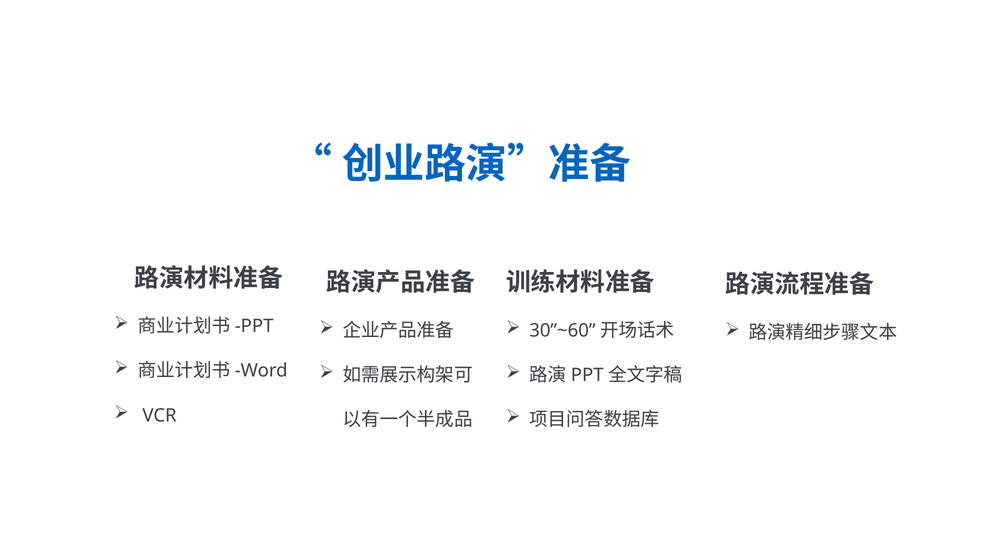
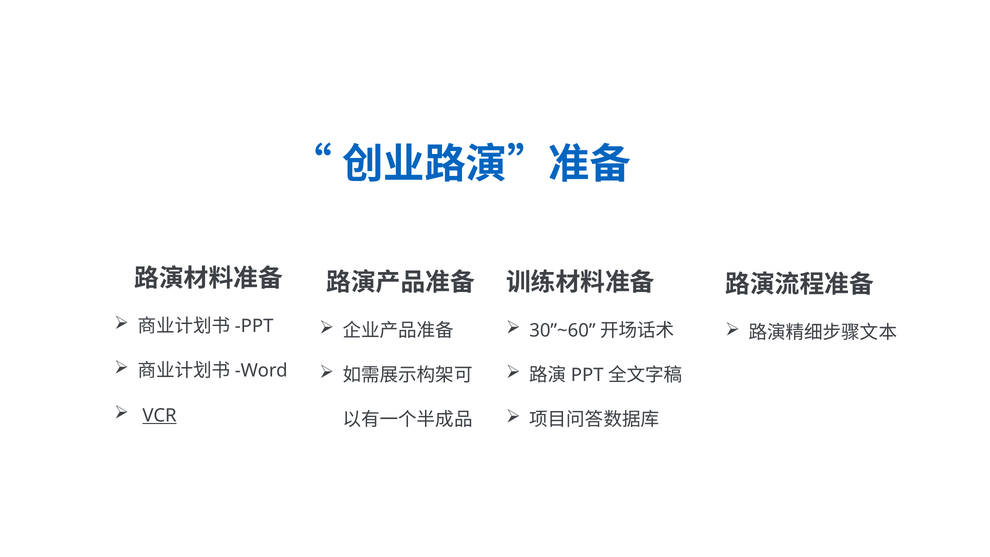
VCR underline: none -> present (160, 415)
